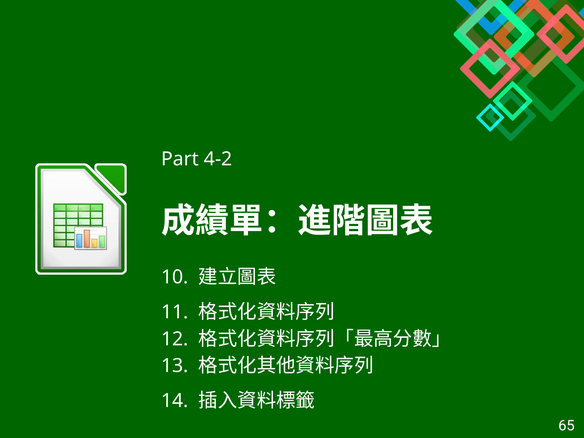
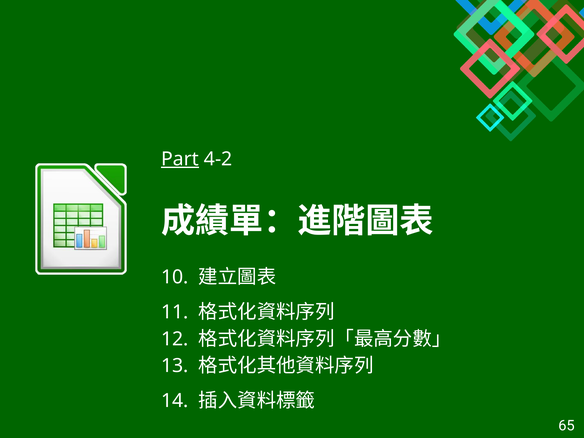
Part underline: none -> present (180, 159)
